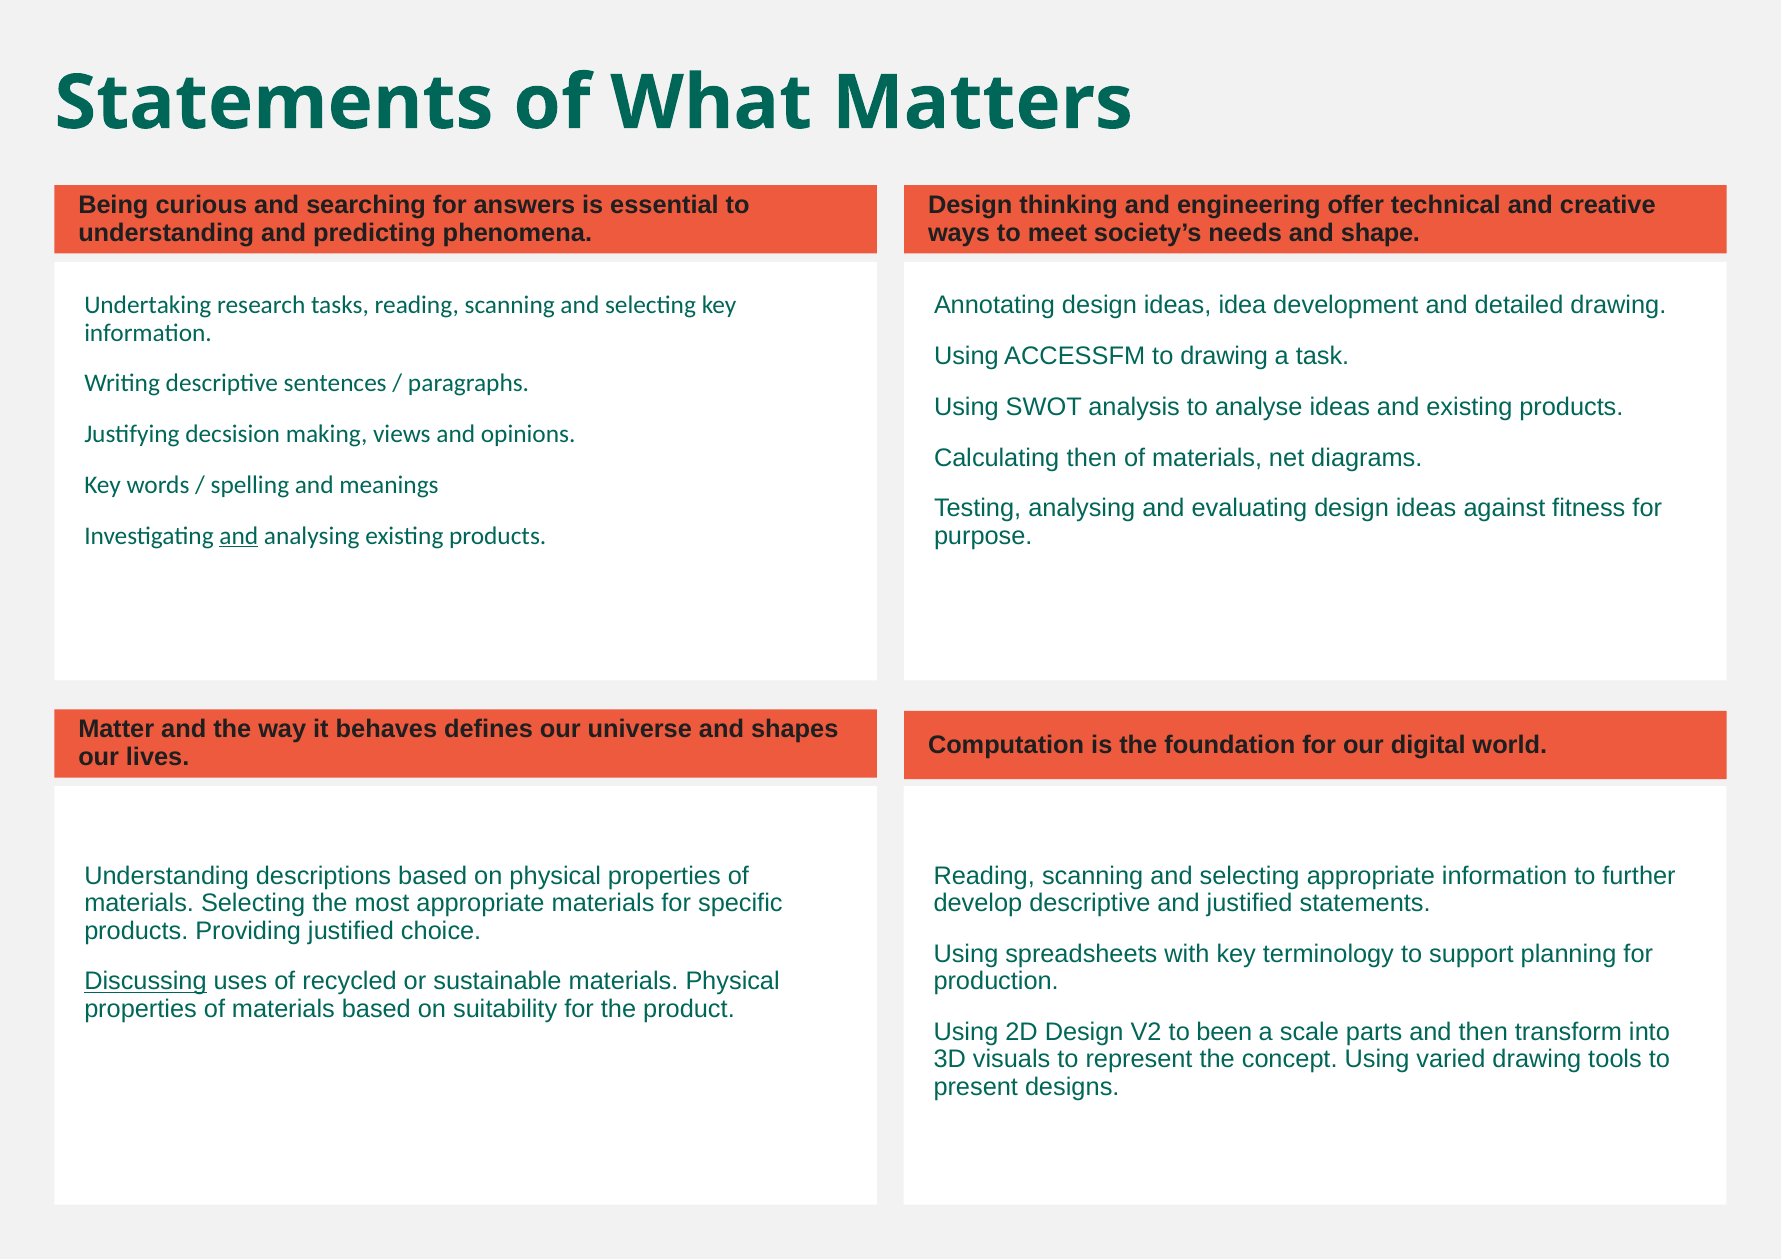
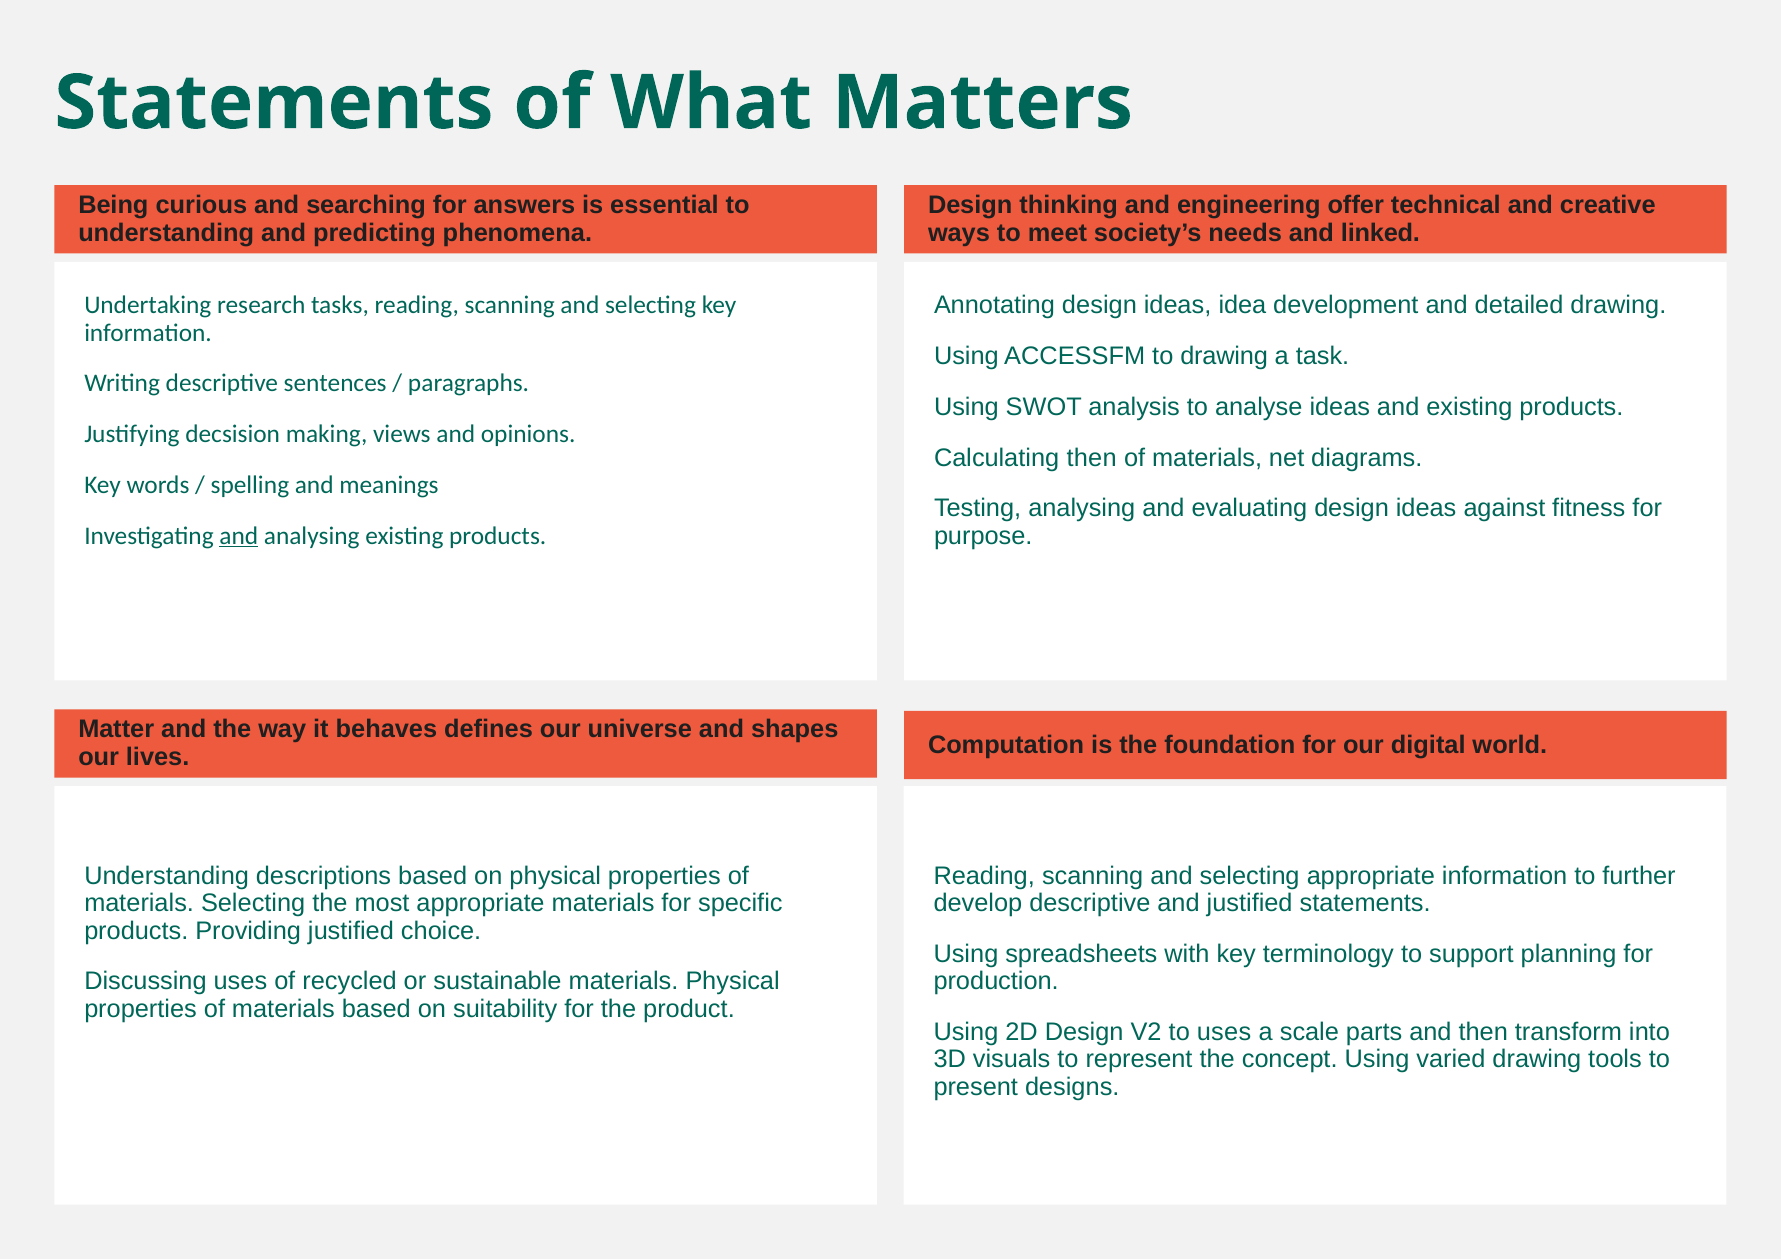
shape: shape -> linked (1380, 233)
Discussing underline: present -> none (145, 982)
to been: been -> uses (1224, 1032)
